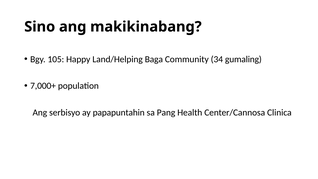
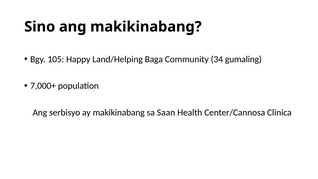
ay papapuntahin: papapuntahin -> makikinabang (119, 112)
Pang: Pang -> Saan (166, 112)
